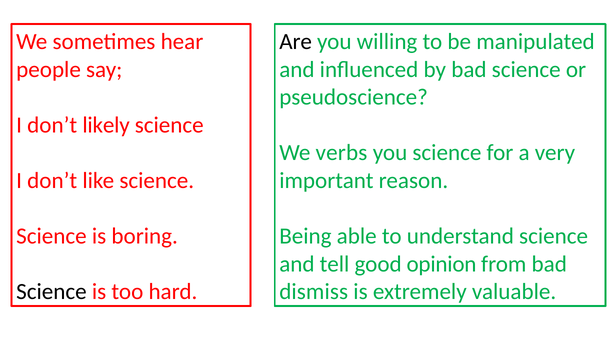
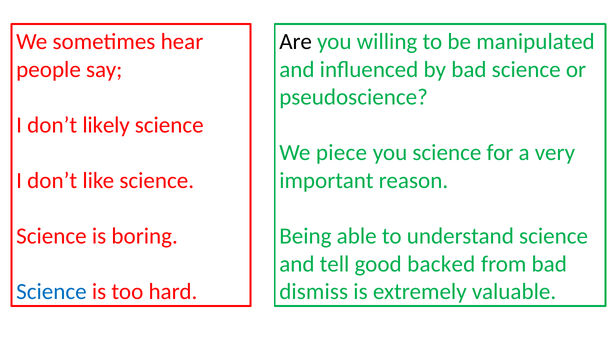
verbs: verbs -> piece (341, 153)
opinion: opinion -> backed (441, 264)
Science colour: black -> blue (51, 291)
